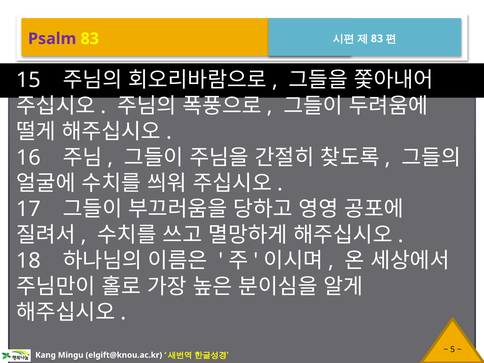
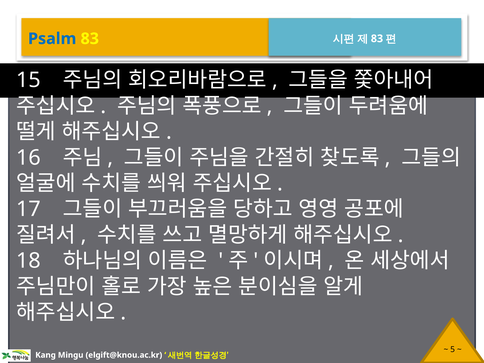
Psalm colour: purple -> blue (52, 39)
